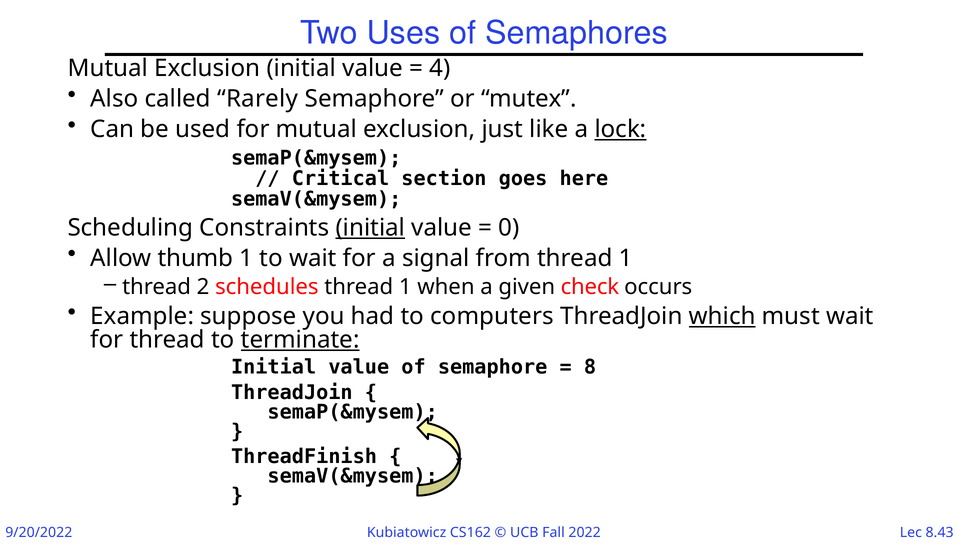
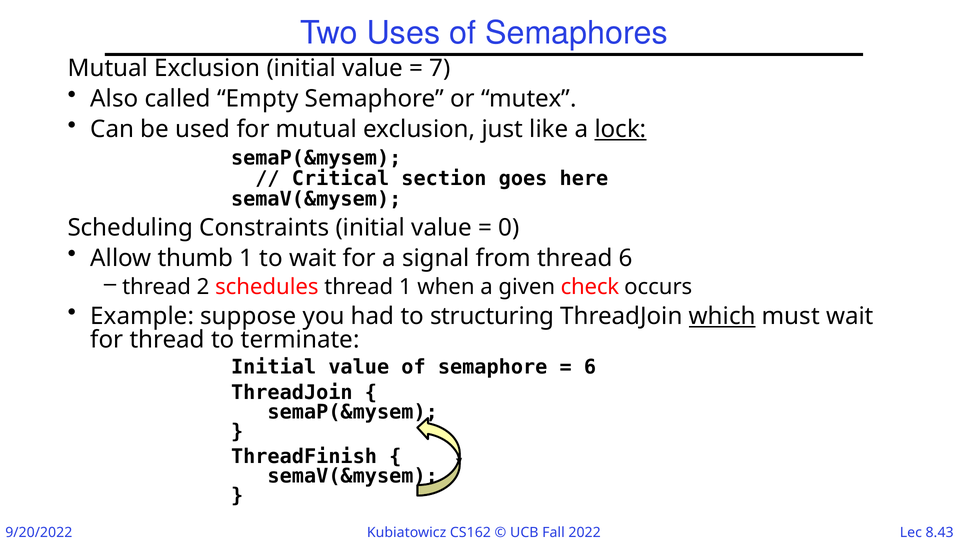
4: 4 -> 7 (440, 69)
Rarely: Rarely -> Empty (258, 99)
initial underline: present -> none (370, 228)
from thread 1: 1 -> 6 (626, 258)
computers: computers -> structuring (492, 317)
terminate underline: present -> none (300, 340)
8: 8 -> 6 (590, 368)
